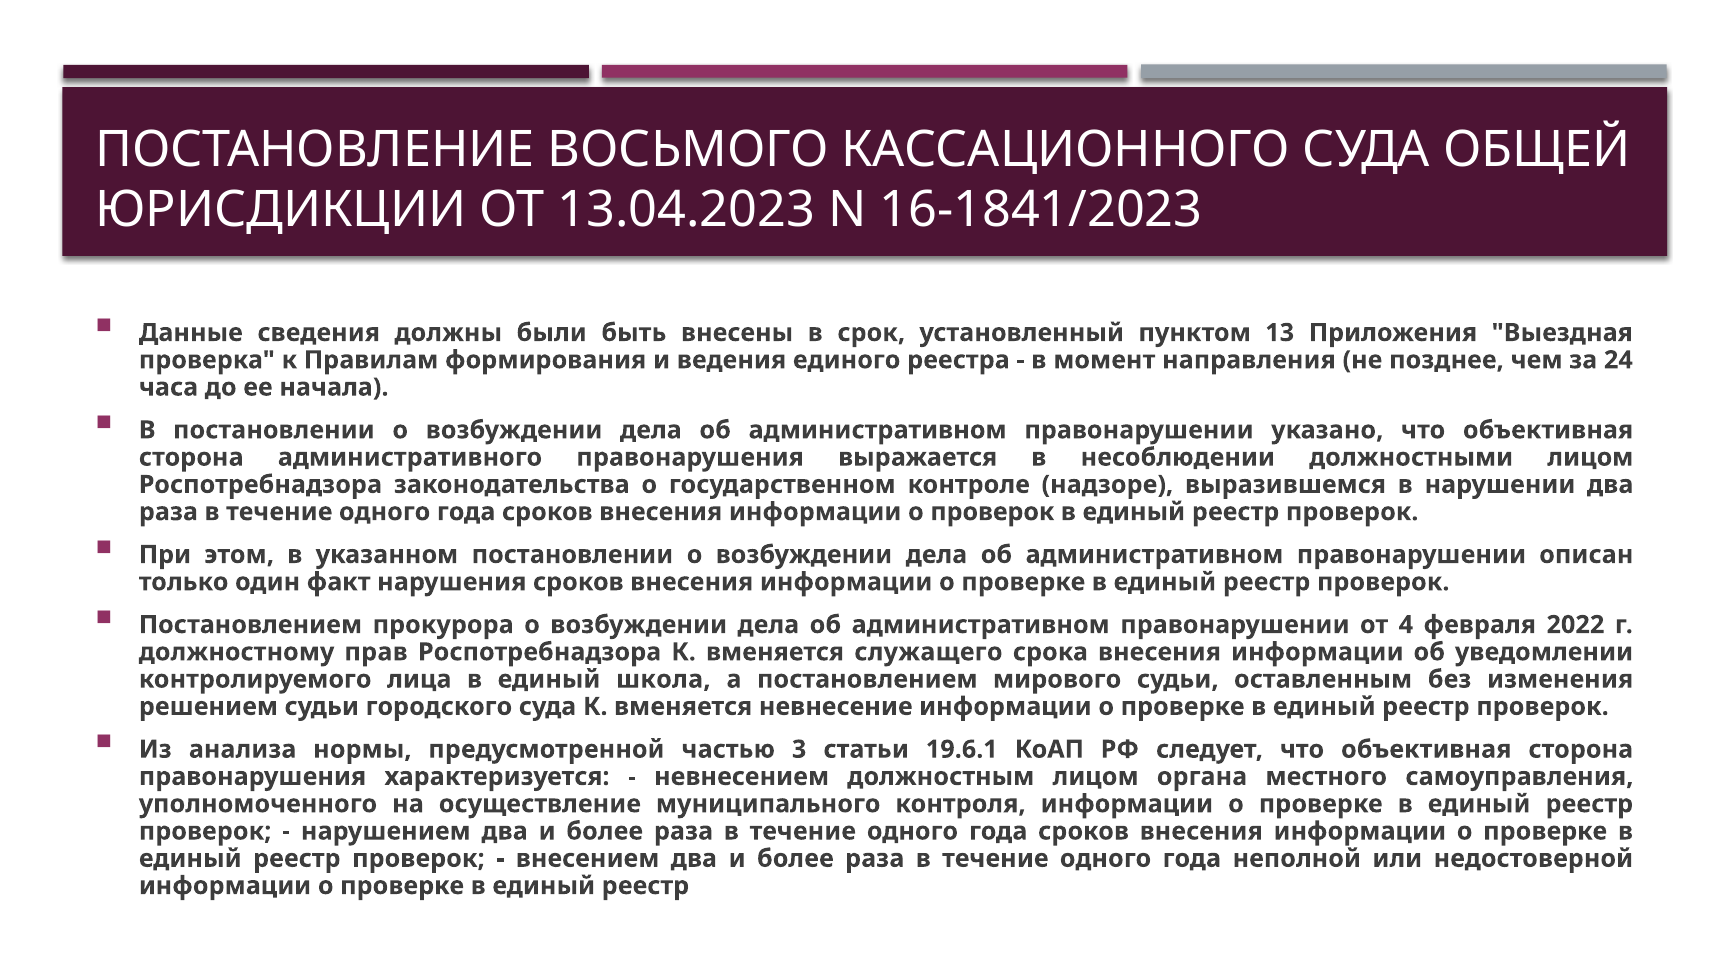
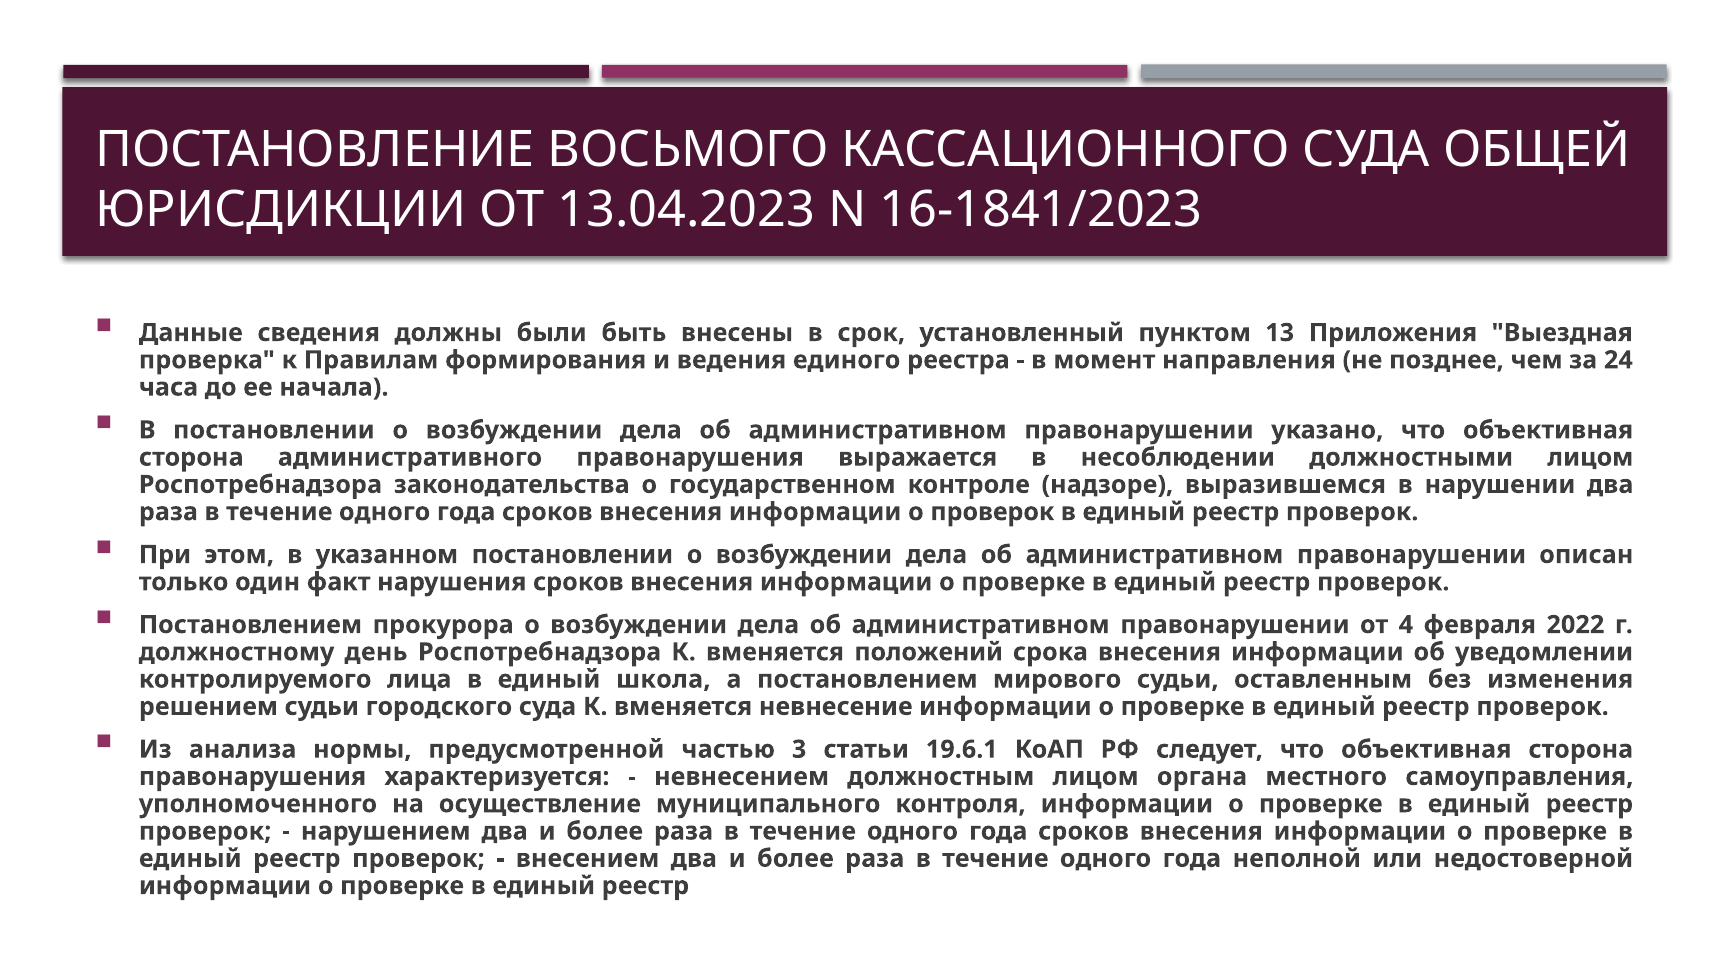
прав: прав -> день (376, 652)
служащего: служащего -> положений (929, 652)
